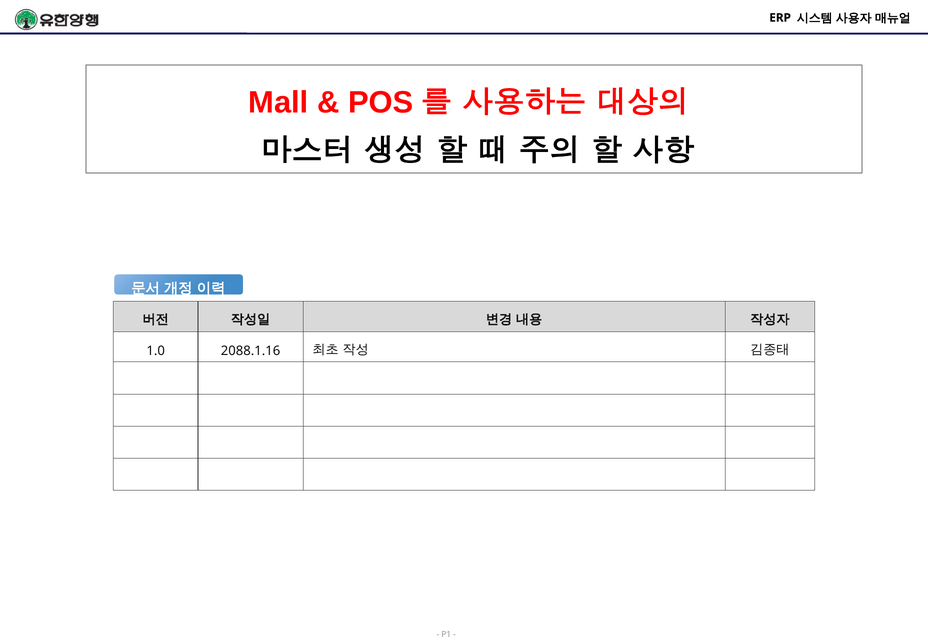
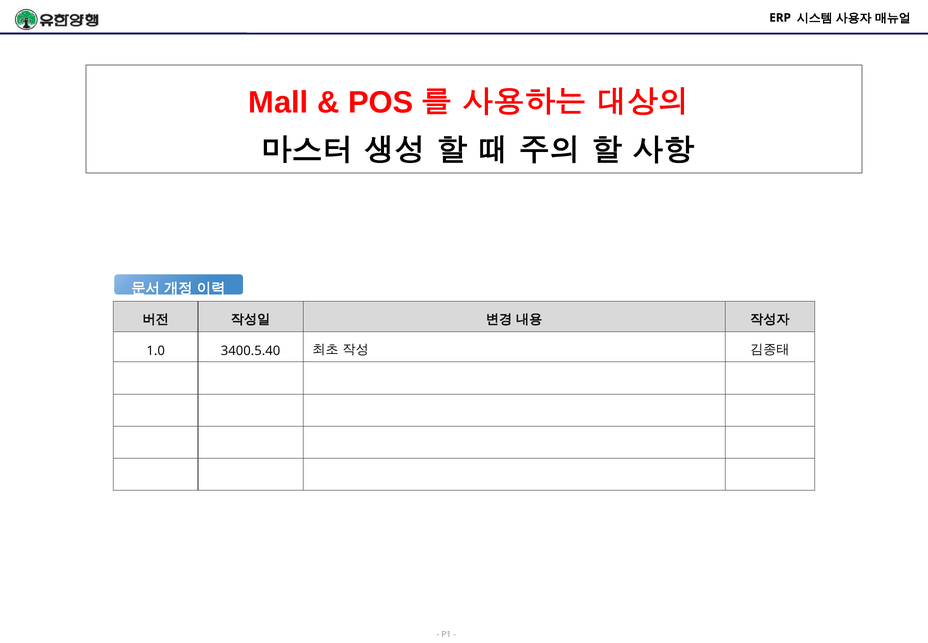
2088.1.16: 2088.1.16 -> 3400.5.40 (251, 351)
